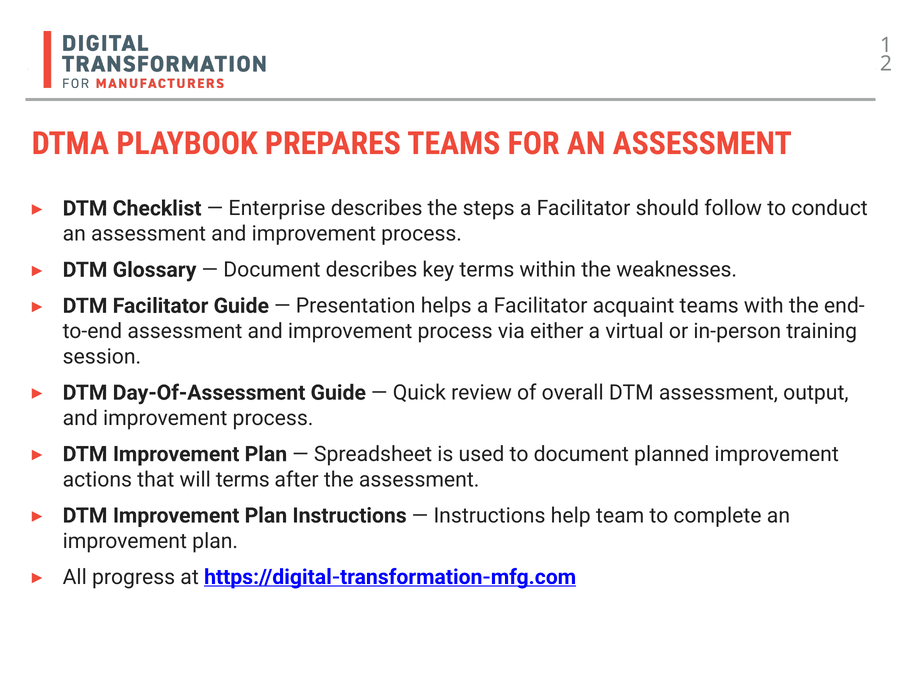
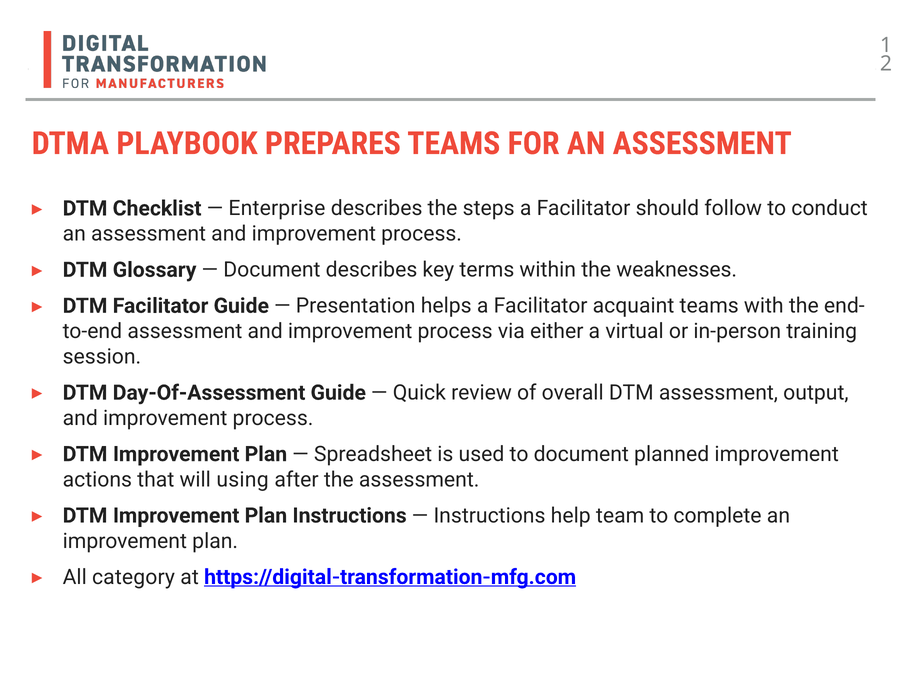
will terms: terms -> using (243, 480)
progress: progress -> category (133, 577)
